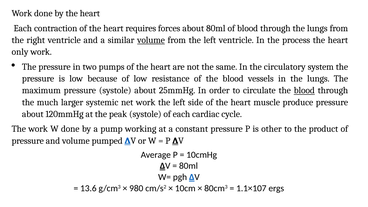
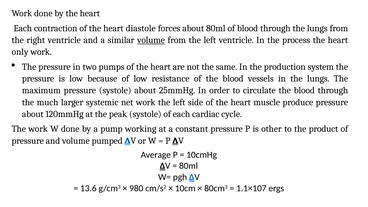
requires: requires -> diastole (141, 28)
circulatory: circulatory -> production (285, 67)
blood underline: present -> none (304, 90)
